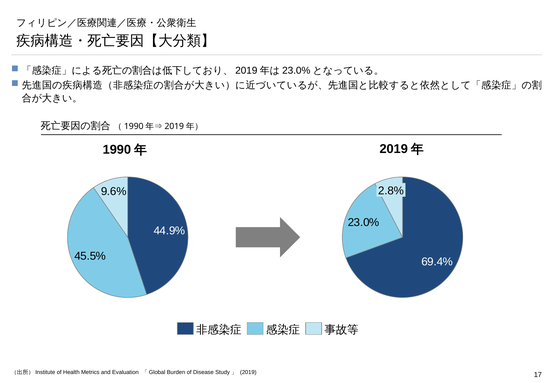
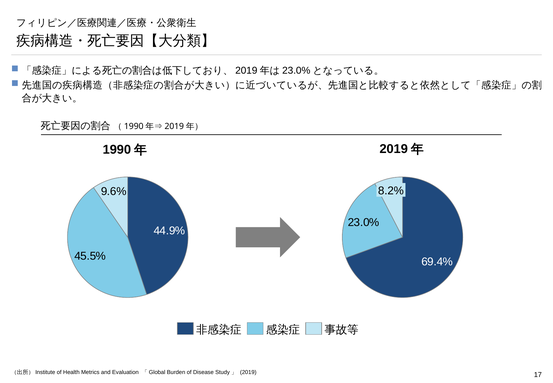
2.8%: 2.8% -> 8.2% (391, 191)
